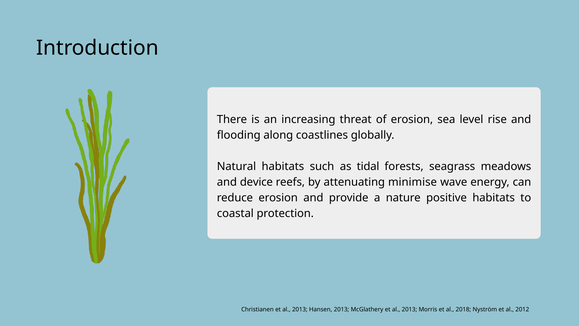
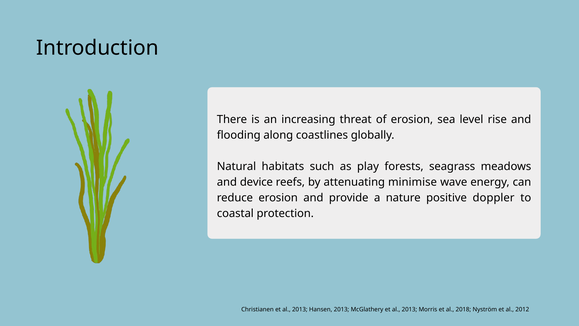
tidal: tidal -> play (368, 166)
positive habitats: habitats -> doppler (494, 198)
